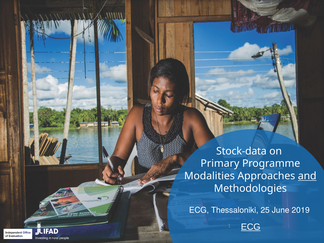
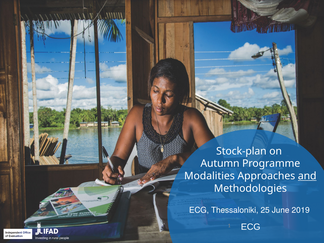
Stock-data: Stock-data -> Stock-plan (241, 151)
Primary: Primary -> Autumn (220, 164)
ECG underline: present -> none (251, 227)
